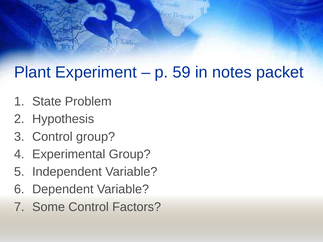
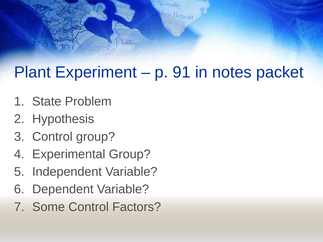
59: 59 -> 91 (182, 72)
